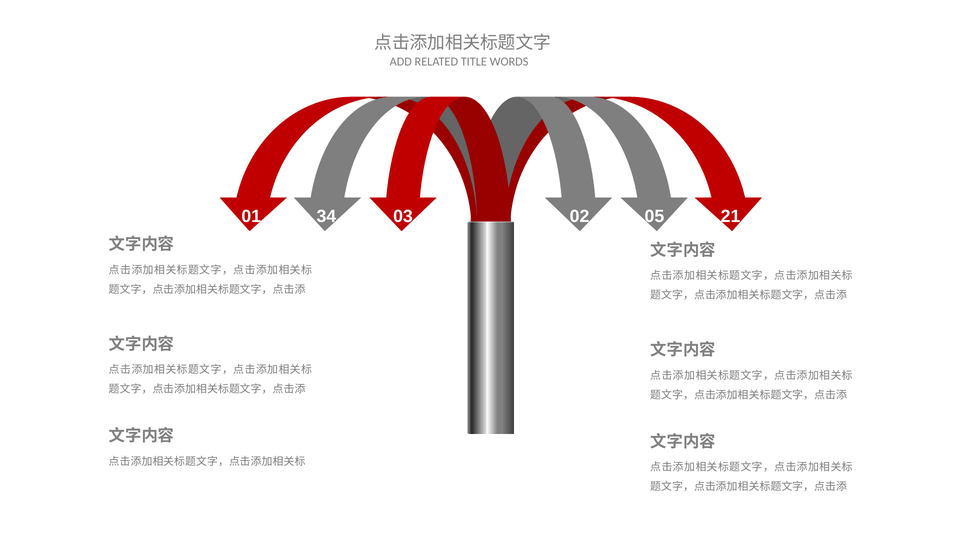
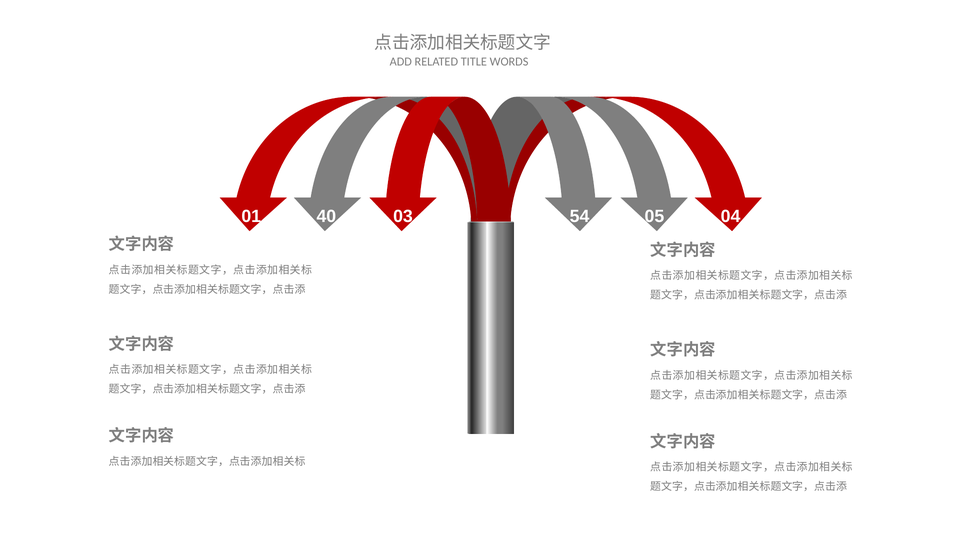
34: 34 -> 40 (326, 216)
02: 02 -> 54 (580, 216)
21: 21 -> 04 (731, 216)
